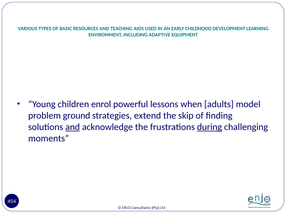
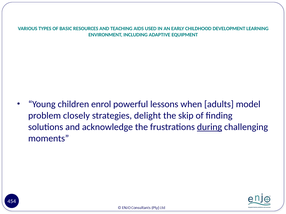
ground: ground -> closely (76, 116)
extend: extend -> delight (148, 116)
and underline: present -> none (73, 127)
